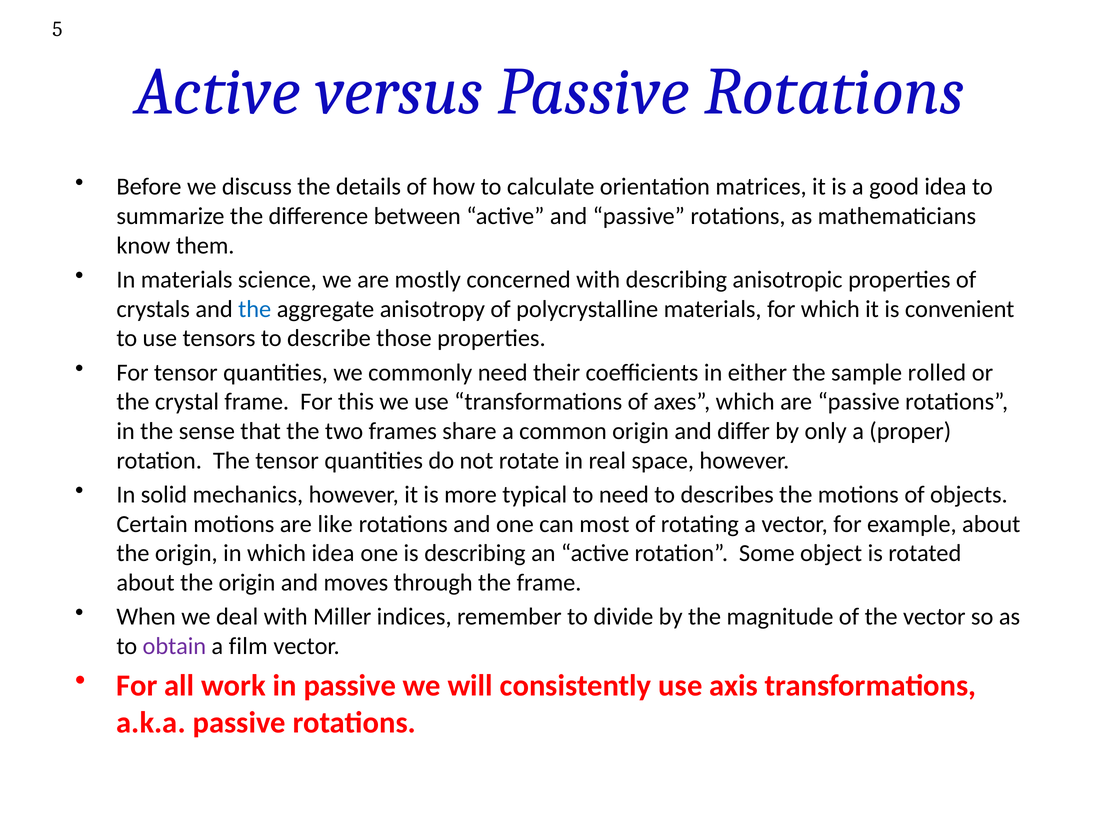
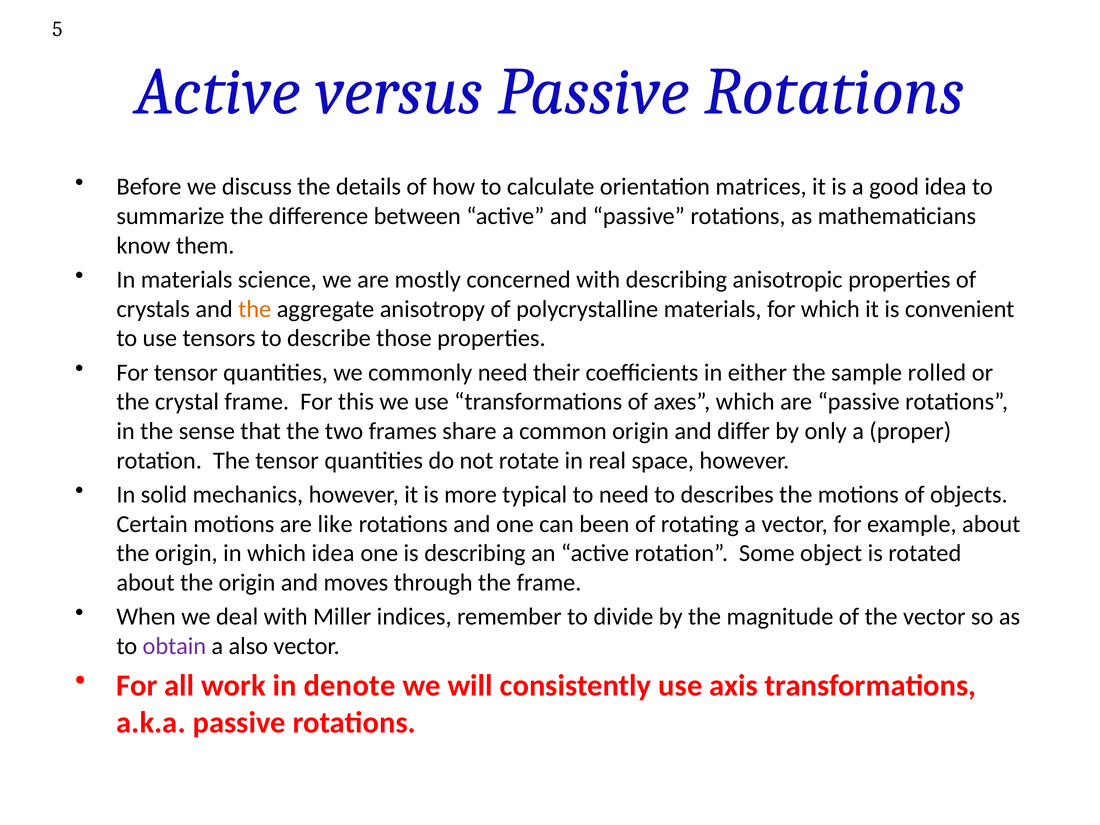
the colour: blue -> orange (255, 309)
most: most -> been (604, 524)
film: film -> also (248, 646)
in passive: passive -> denote (350, 686)
